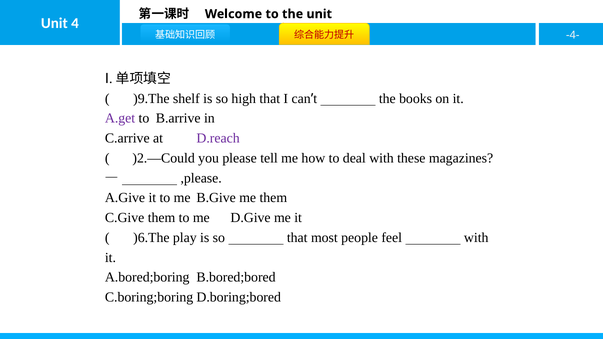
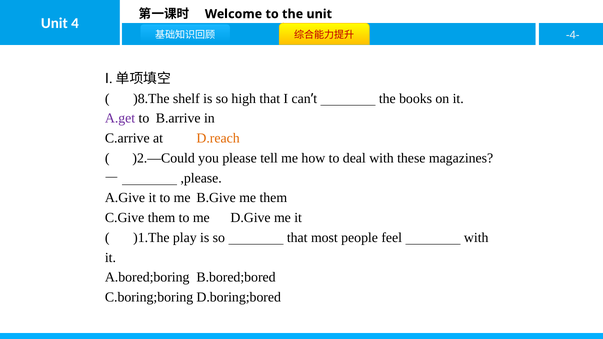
)9.The: )9.The -> )8.The (151, 99)
D.reach colour: purple -> orange (218, 138)
)6.The: )6.The -> )1.The (151, 238)
